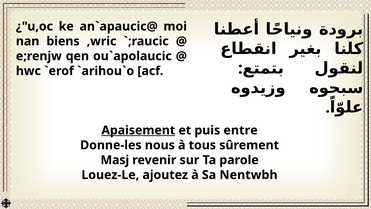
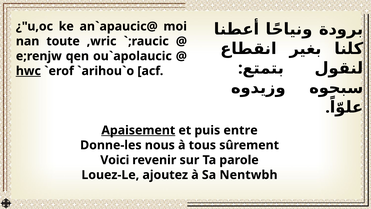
biens: biens -> toute (63, 41)
hwc underline: none -> present (28, 71)
Masj: Masj -> Voici (115, 160)
